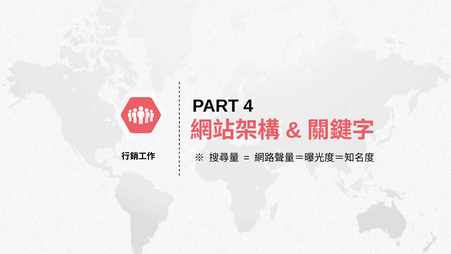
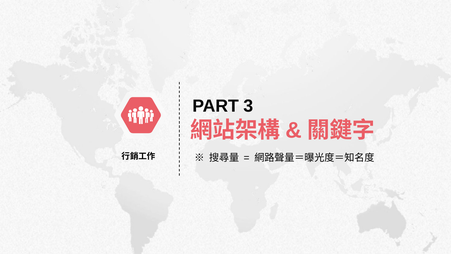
4: 4 -> 3 (248, 106)
